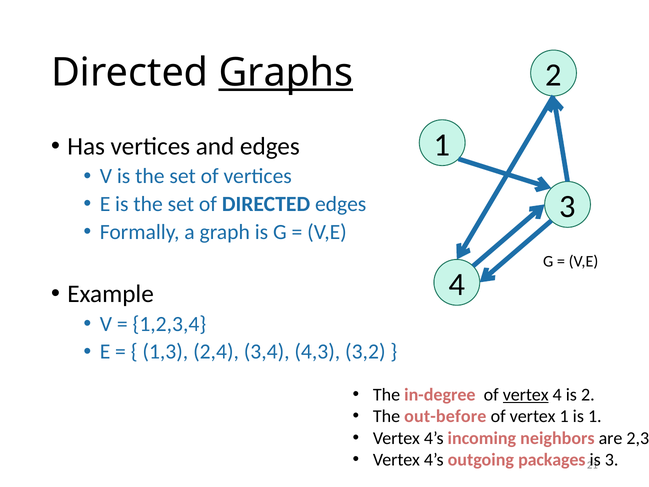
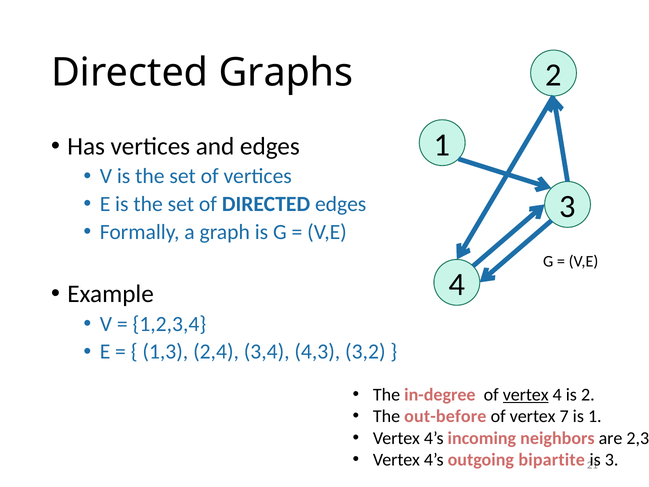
Graphs underline: present -> none (286, 73)
vertex 1: 1 -> 7 (564, 416)
packages: packages -> bipartite (552, 460)
